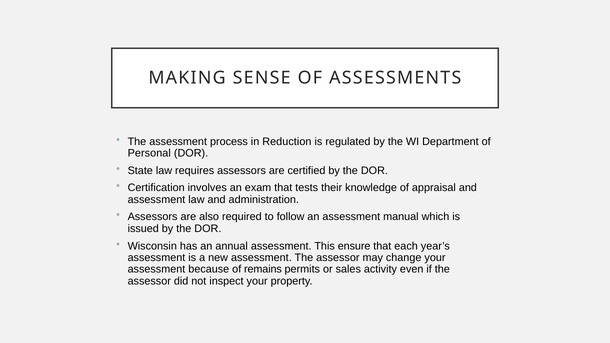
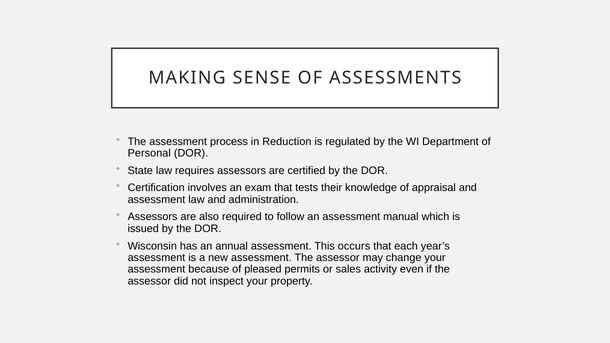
ensure: ensure -> occurs (354, 246)
remains: remains -> pleased (263, 269)
